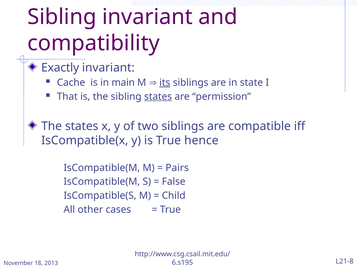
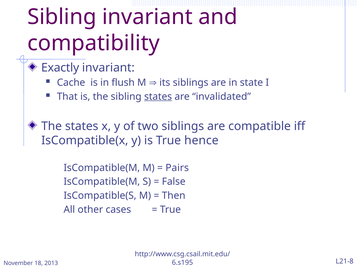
main: main -> flush (123, 83)
its underline: present -> none (165, 83)
permission: permission -> invalidated (222, 96)
Child: Child -> Then (174, 195)
